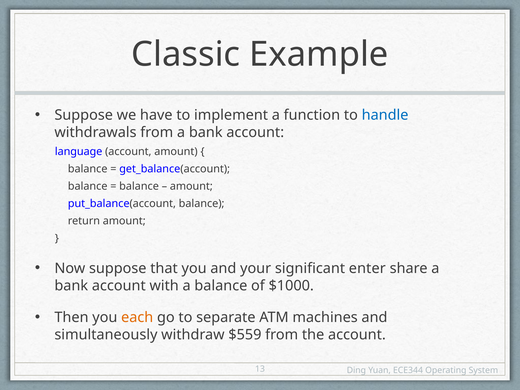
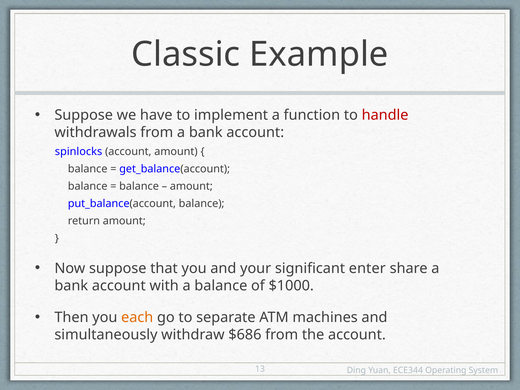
handle colour: blue -> red (385, 115)
language: language -> spinlocks (79, 152)
$559: $559 -> $686 (245, 335)
